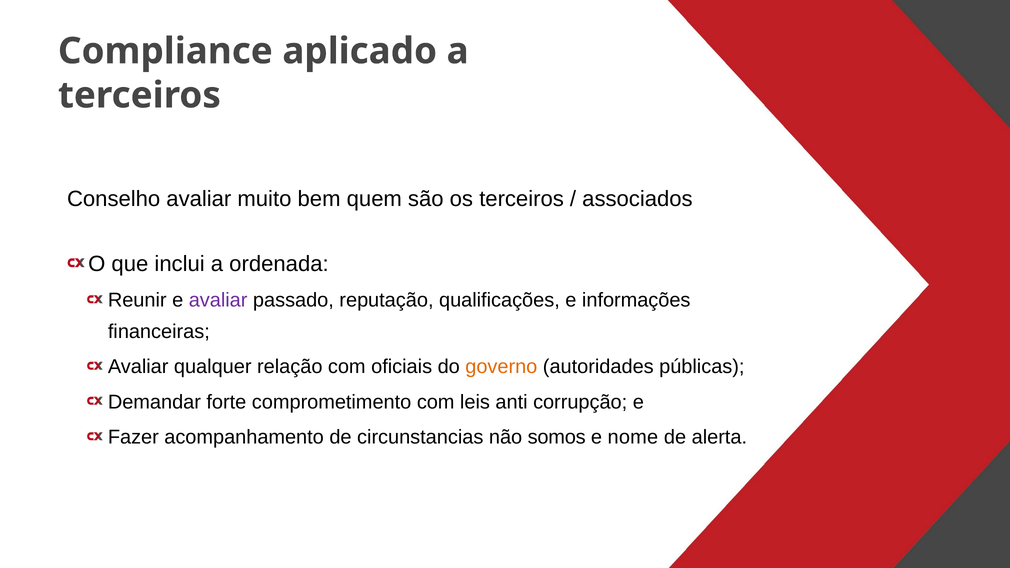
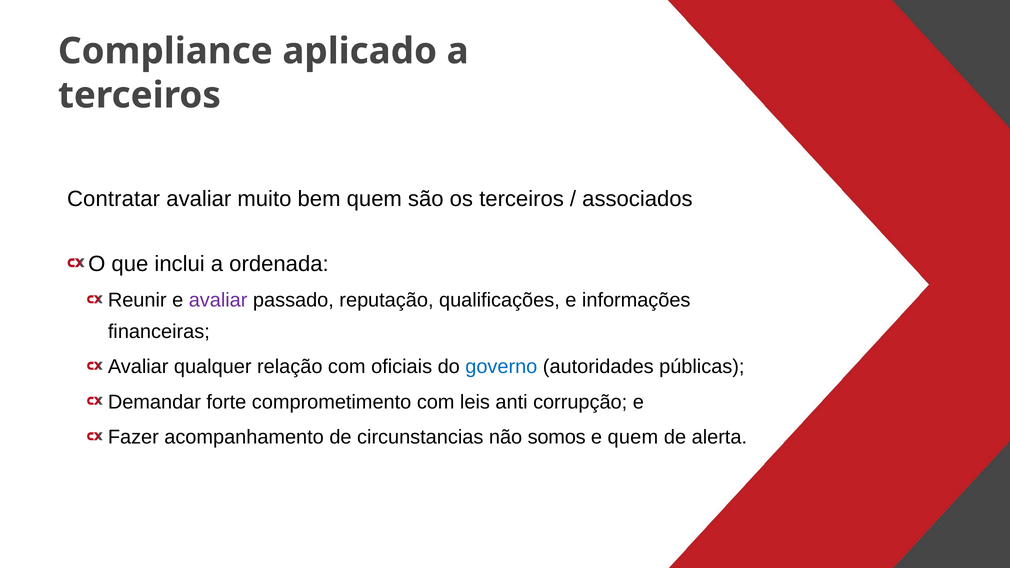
Conselho: Conselho -> Contratar (114, 199)
governo colour: orange -> blue (501, 367)
e nome: nome -> quem (633, 437)
